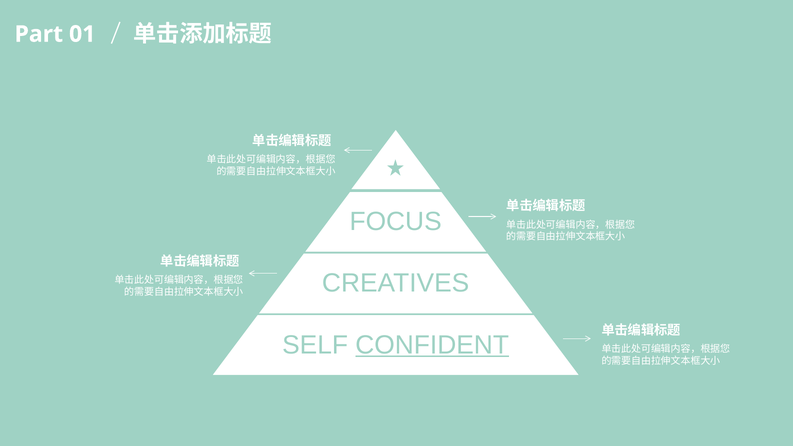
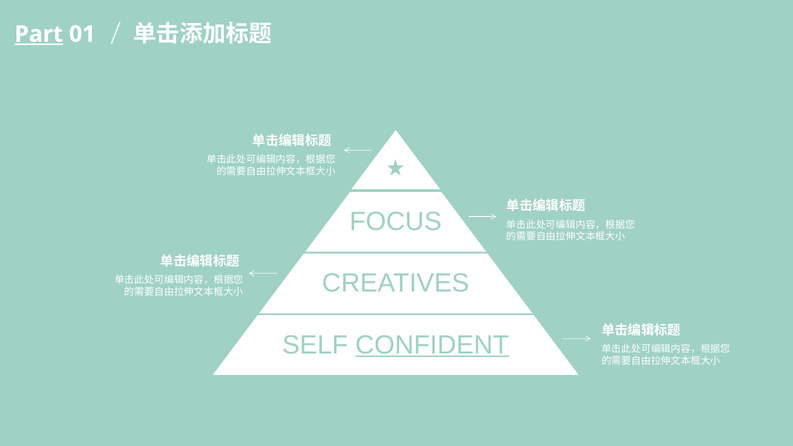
Part underline: none -> present (39, 34)
